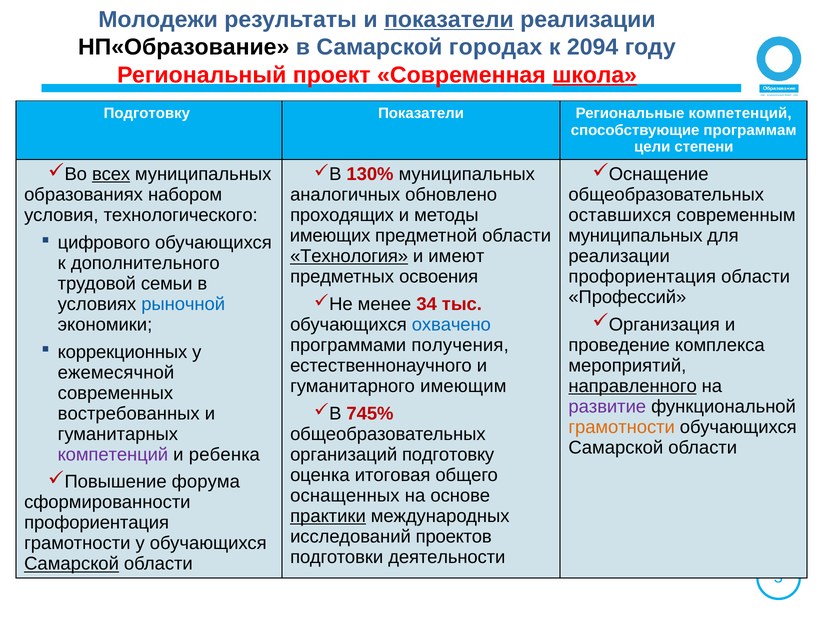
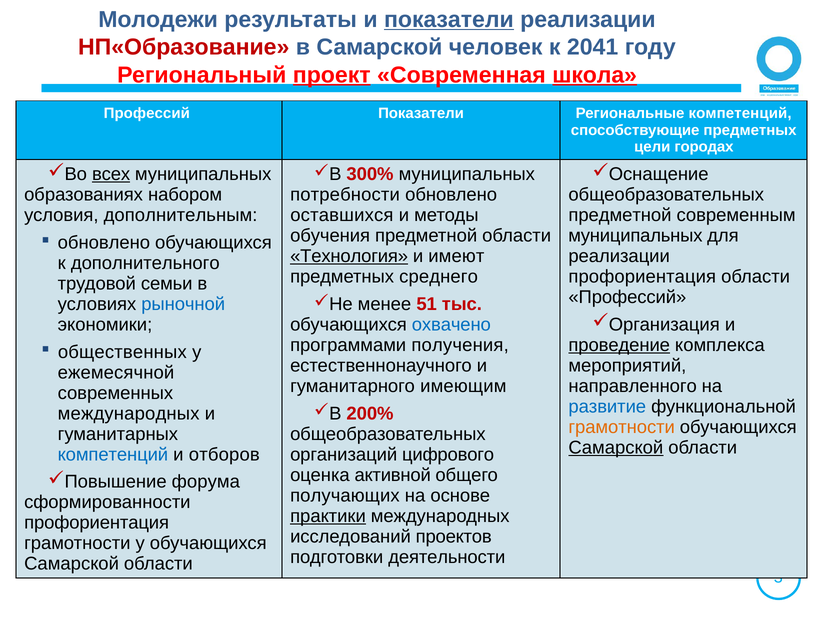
НП«Образование colour: black -> red (184, 47)
городах: городах -> человек (496, 47)
2094: 2094 -> 2041 (593, 47)
проект underline: none -> present (332, 75)
Подготовку: Подготовку -> Профессий (147, 114)
способствующие программам: программам -> предметных (750, 130)
степени: степени -> городах (704, 147)
130%: 130% -> 300% (370, 174)
аналогичных: аналогичных -> потребности (345, 195)
технологического: технологического -> дополнительным (181, 215)
проходящих: проходящих -> оставшихся (342, 215)
оставшихся: оставшихся -> предметной (620, 215)
имеющих: имеющих -> обучения (330, 236)
цифрового: цифрового -> обновлено (104, 243)
освоения: освоения -> среднего (439, 277)
34: 34 -> 51 (427, 304)
проведение underline: none -> present (619, 345)
коррекционных: коррекционных -> общественных (122, 352)
направленного underline: present -> none (633, 386)
развитие colour: purple -> blue (607, 407)
745%: 745% -> 200% (370, 414)
востребованных: востребованных -> международных (129, 414)
Самарской underline: none -> present (616, 448)
компетенций colour: purple -> blue (113, 455)
ребенка: ребенка -> отборов (224, 455)
организаций подготовку: подготовку -> цифрового (448, 455)
итоговая: итоговая -> активной (393, 475)
оснащенных: оснащенных -> получающих (345, 496)
Самарской underline: present -> none (72, 564)
